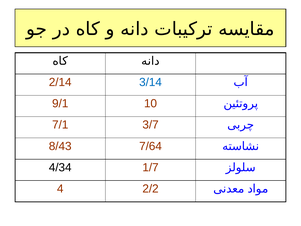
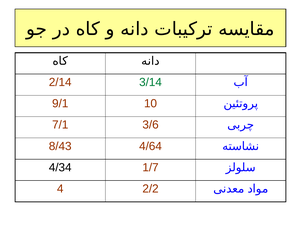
3/14 colour: blue -> green (150, 82)
3/7: 3/7 -> 3/6 (151, 125)
7/64: 7/64 -> 4/64 (150, 146)
